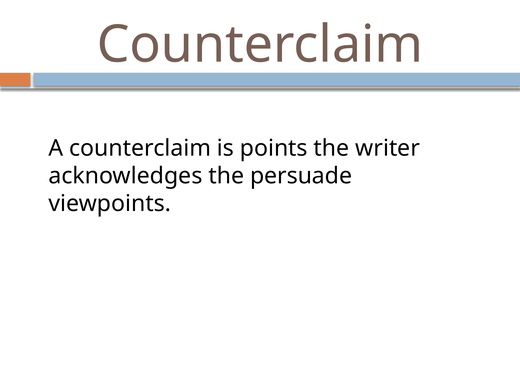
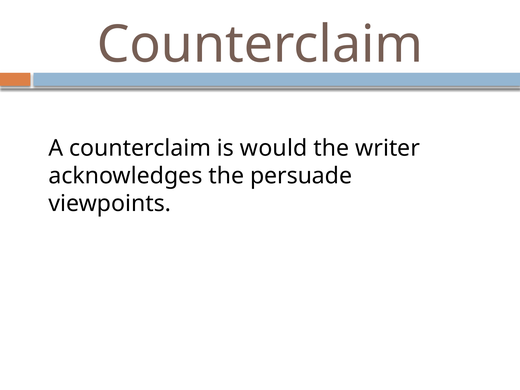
points: points -> would (274, 148)
